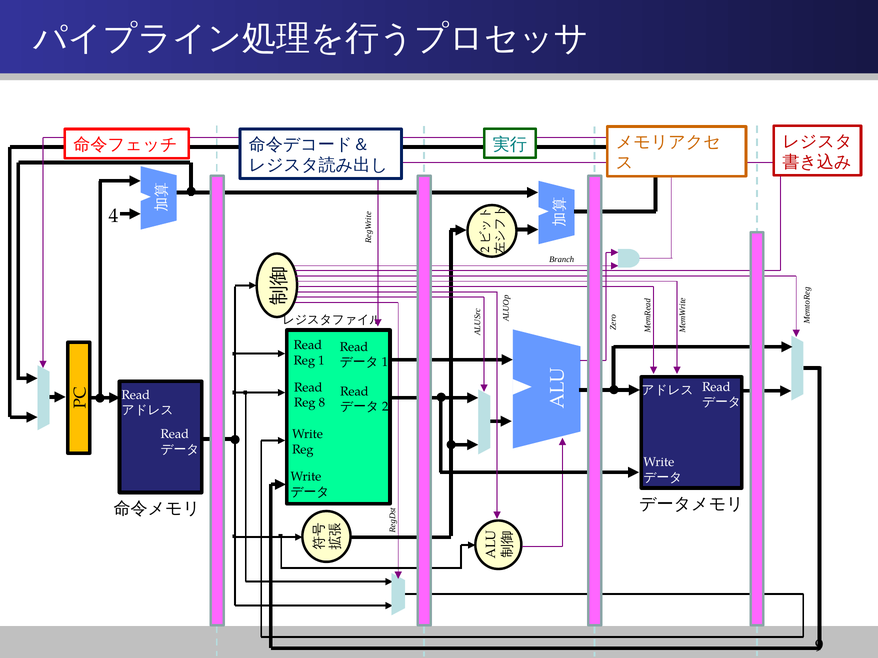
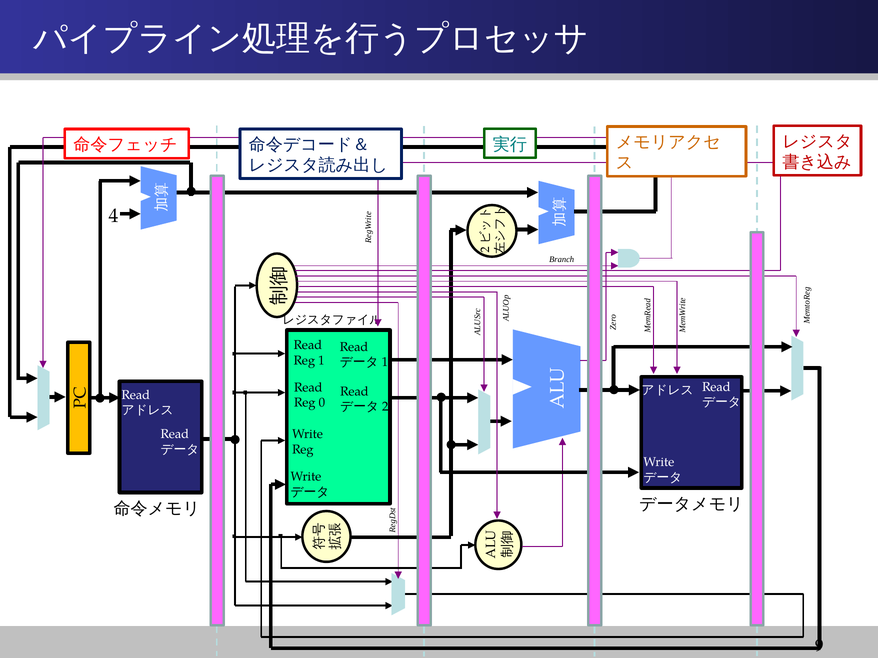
8: 8 -> 0 (322, 403)
